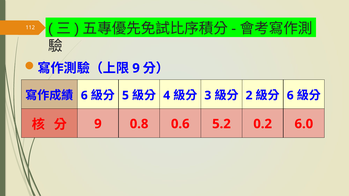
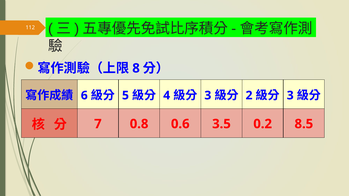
9: 9 -> 8 (136, 68)
6: 6 -> 3 (290, 96)
9: 9 -> 7 (98, 124)
5.2: 5.2 -> 3.5 (221, 124)
6.0: 6.0 -> 8.5 (304, 124)
